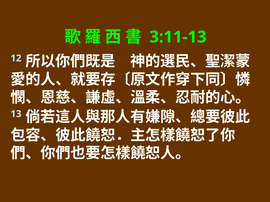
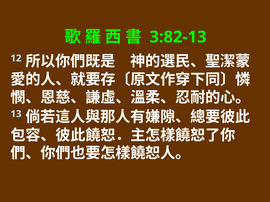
3:11-13: 3:11-13 -> 3:82-13 (178, 37)
